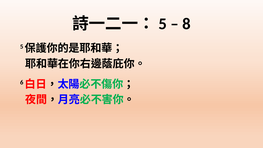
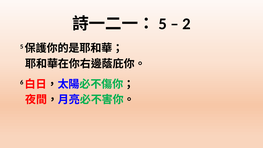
8: 8 -> 2 (187, 24)
